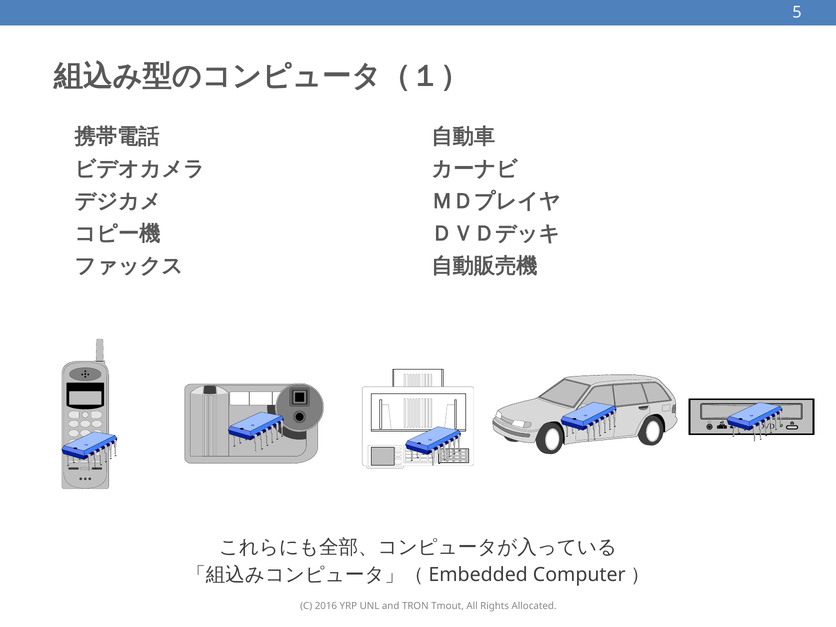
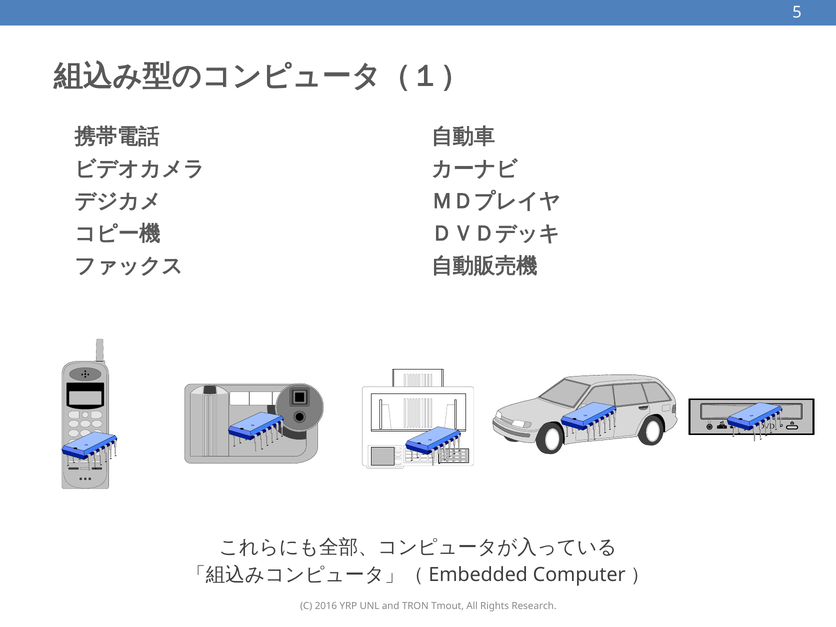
Allocated: Allocated -> Research (534, 606)
